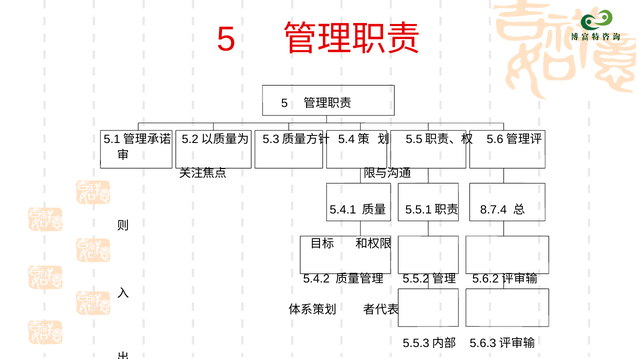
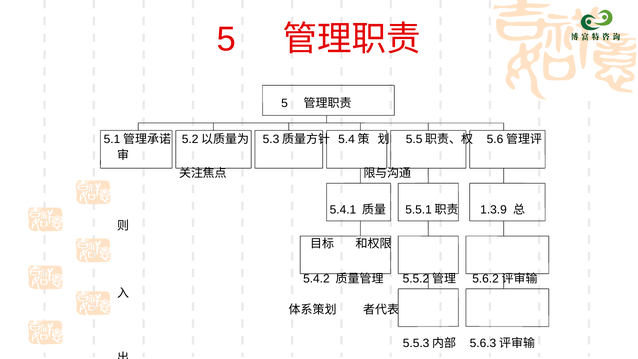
8.7.4: 8.7.4 -> 1.3.9 (494, 210)
